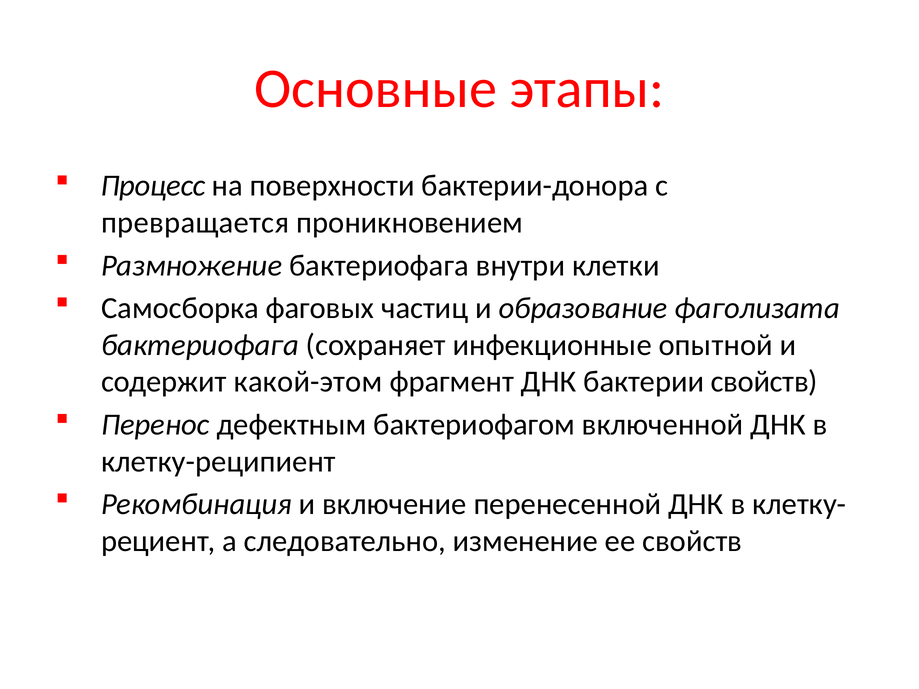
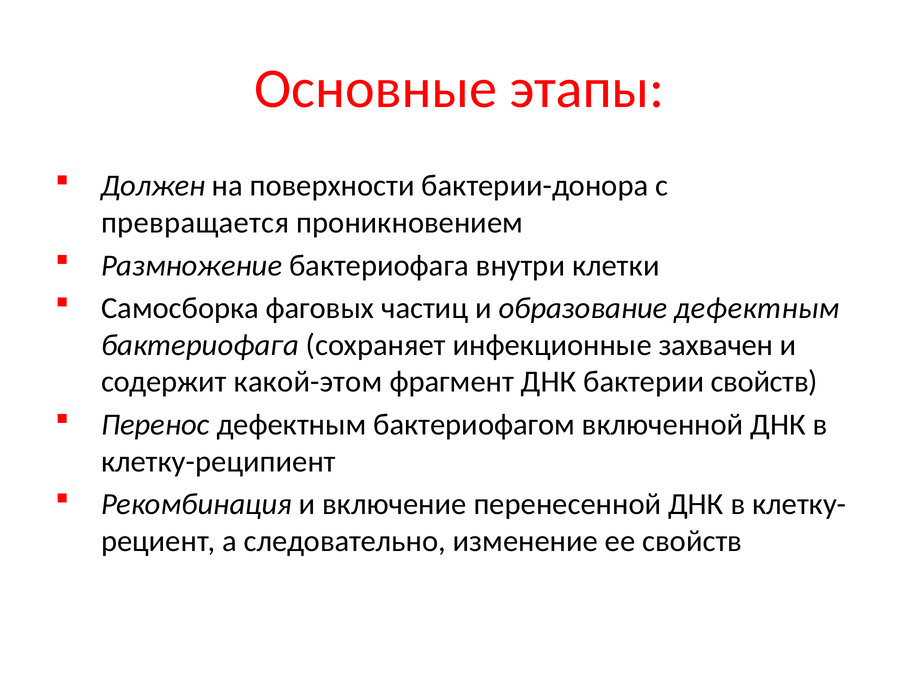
Процесс: Процесс -> Должен (153, 186)
образование фаголизата: фаголизата -> дефектным (757, 308)
опытной: опытной -> захвачен (716, 345)
